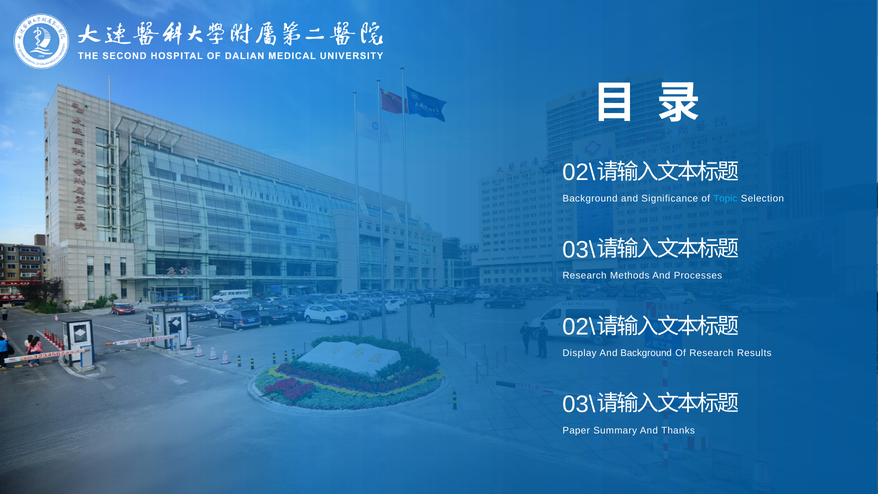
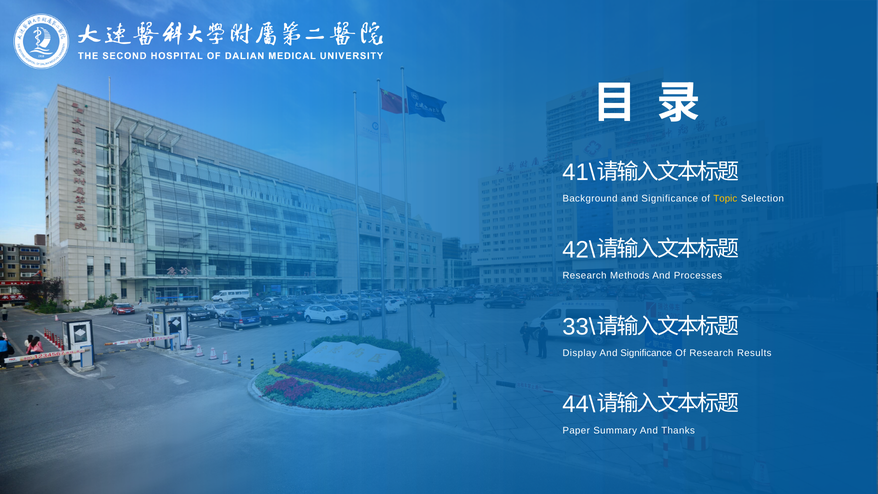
02\: 02\ -> 41\ (579, 173)
Topic colour: light blue -> yellow (725, 199)
03\: 03\ -> 42\ (579, 250)
02\: 02\ -> 33\ (579, 327)
Display And Background: Background -> Significance (646, 353)
03\: 03\ -> 44\ (579, 404)
